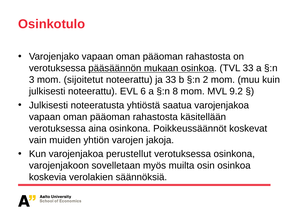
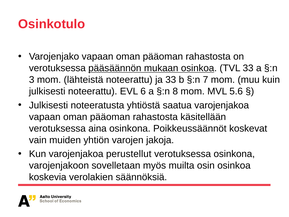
sijoitetut: sijoitetut -> lähteistä (83, 80)
2: 2 -> 7 (206, 80)
9.2: 9.2 -> 5.6 (236, 91)
